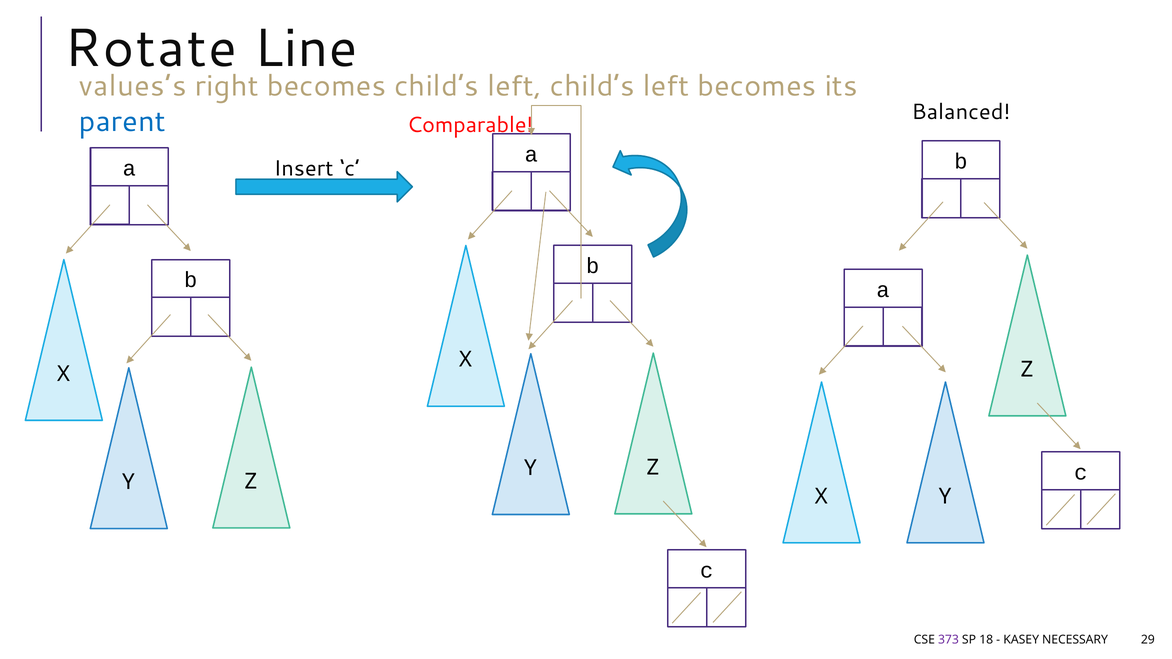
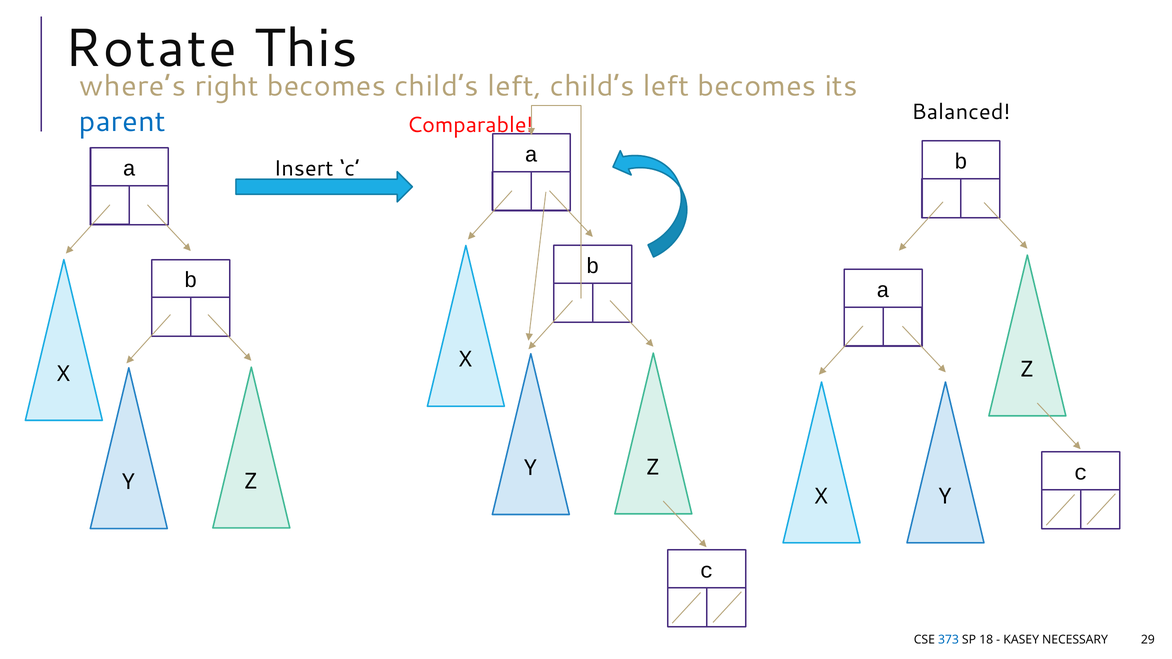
Line: Line -> This (306, 48)
values’s: values’s -> where’s (133, 86)
373 colour: purple -> blue (948, 640)
